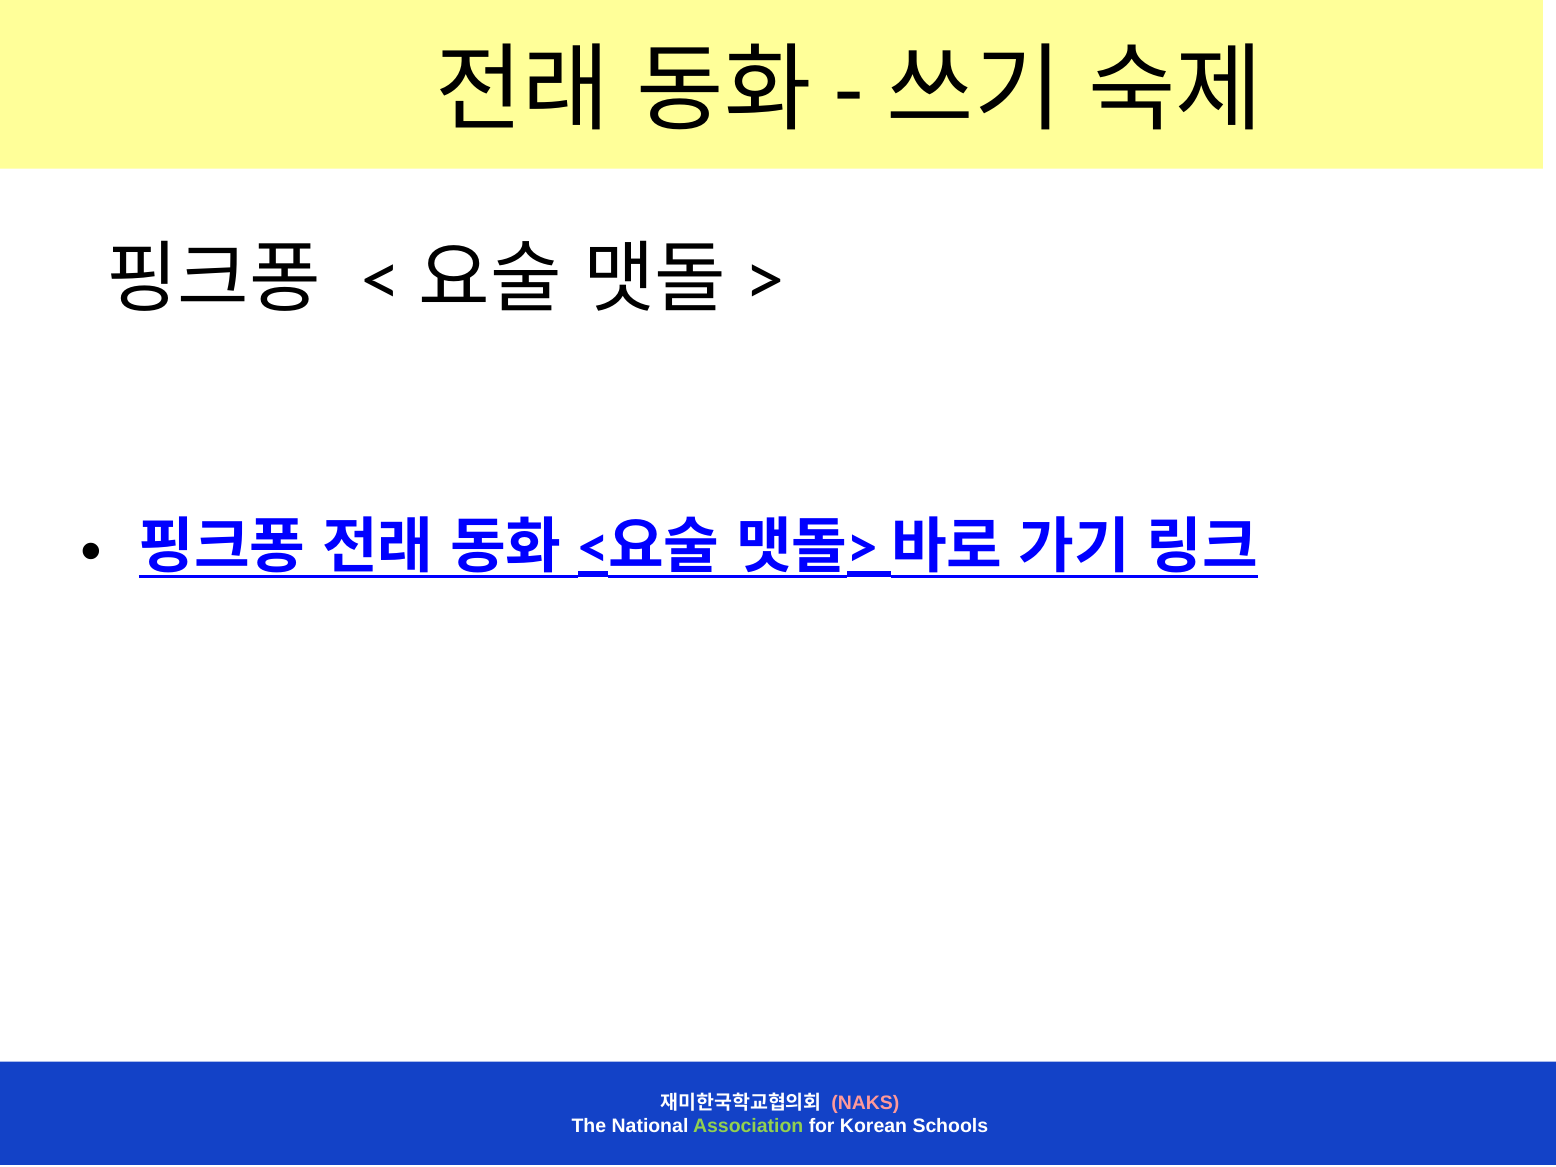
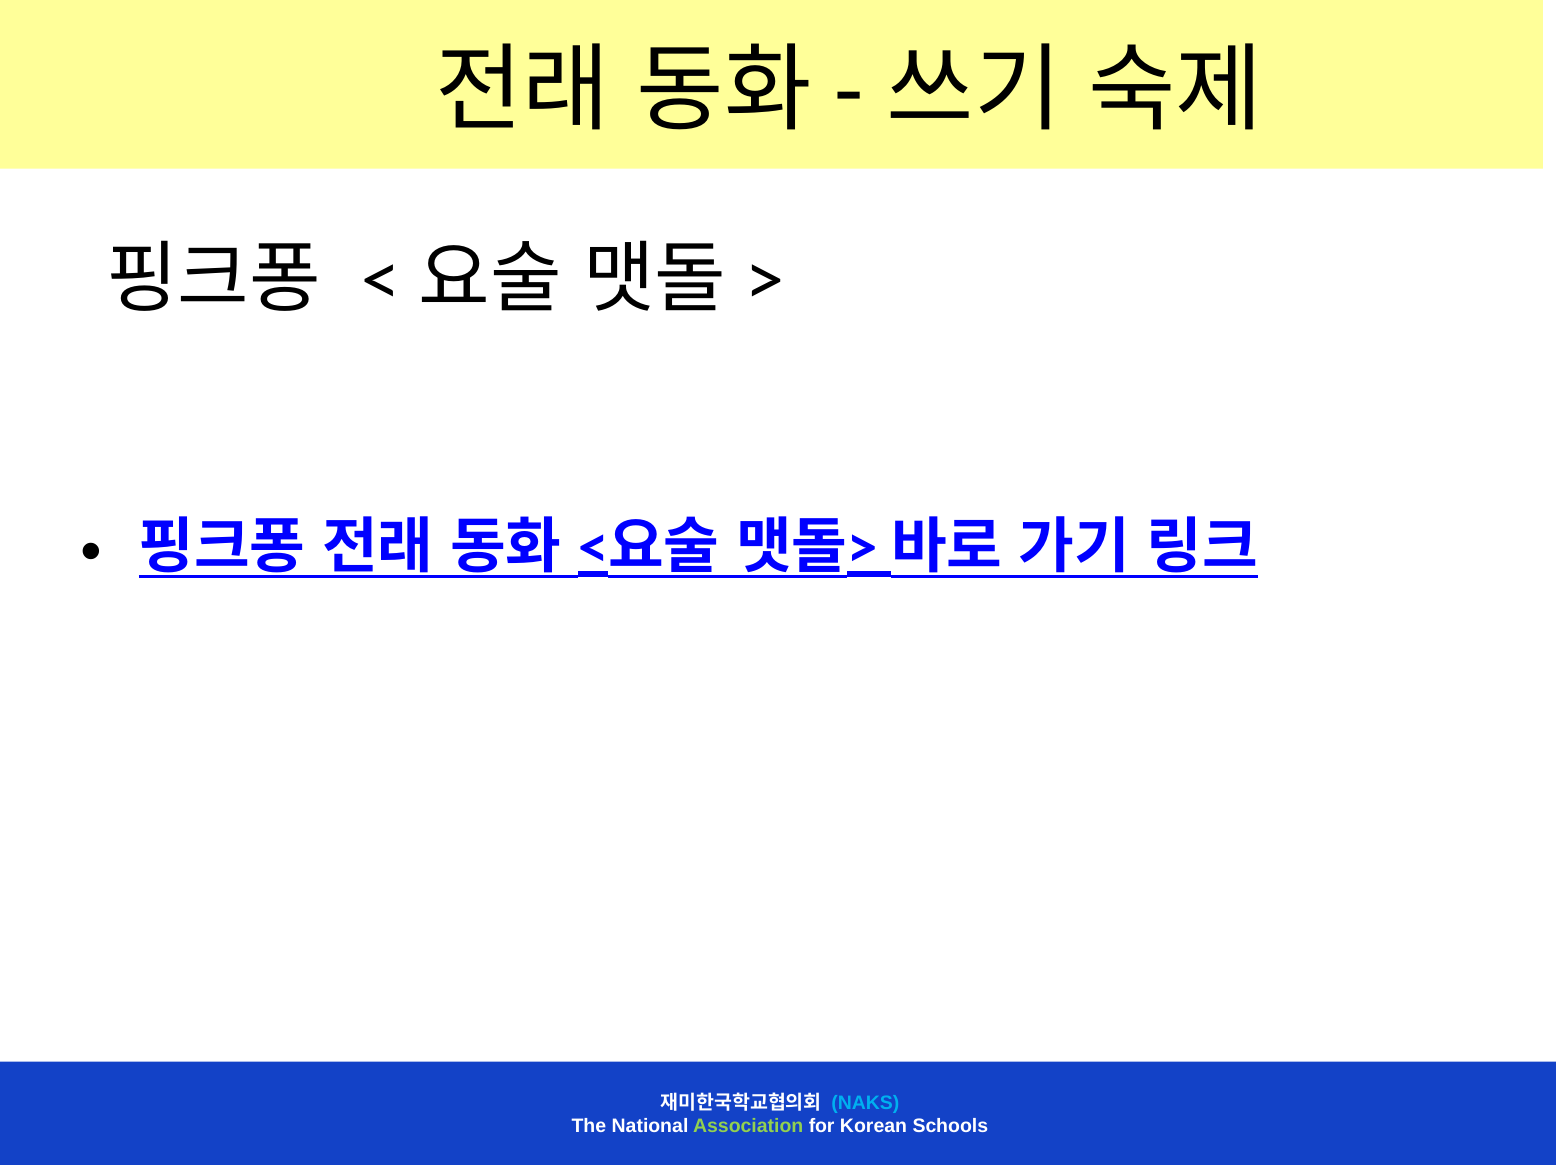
NAKS colour: pink -> light blue (865, 1103)
